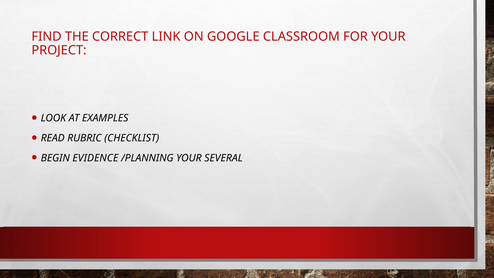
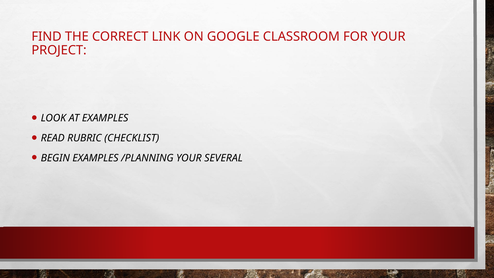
BEGIN EVIDENCE: EVIDENCE -> EXAMPLES (95, 158)
